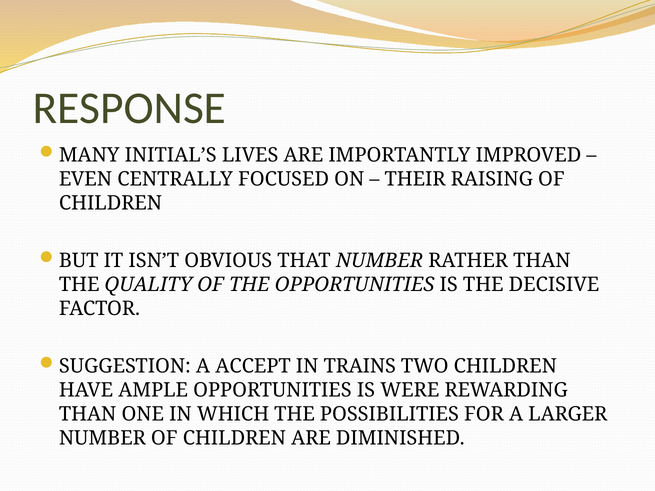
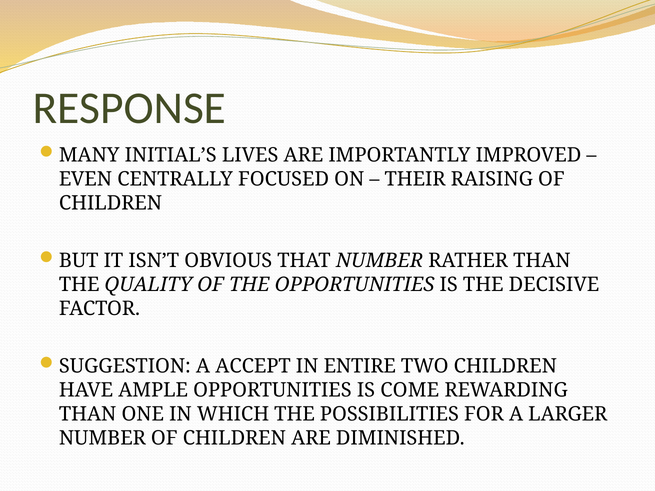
TRAINS: TRAINS -> ENTIRE (360, 366)
WERE: WERE -> COME (410, 390)
